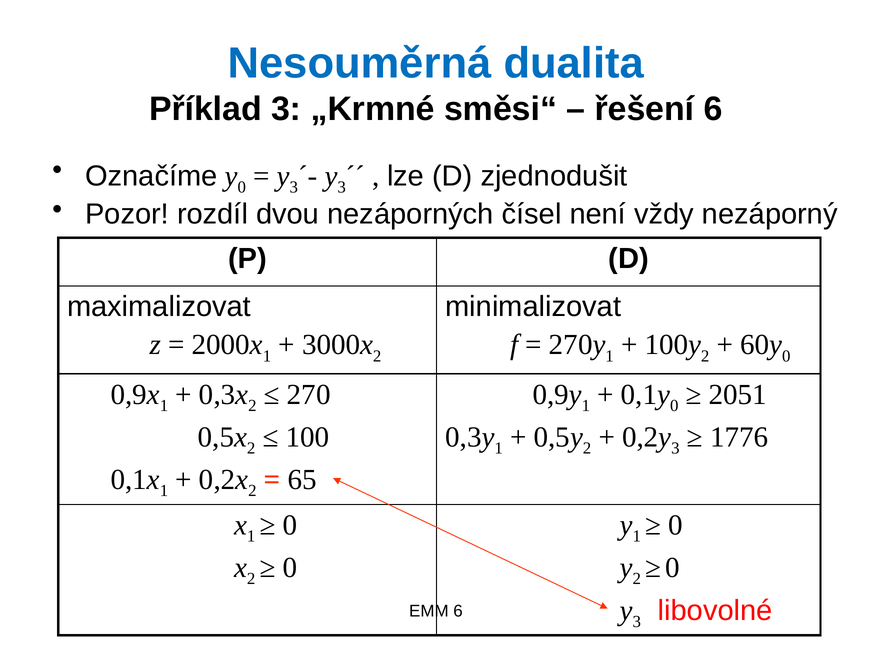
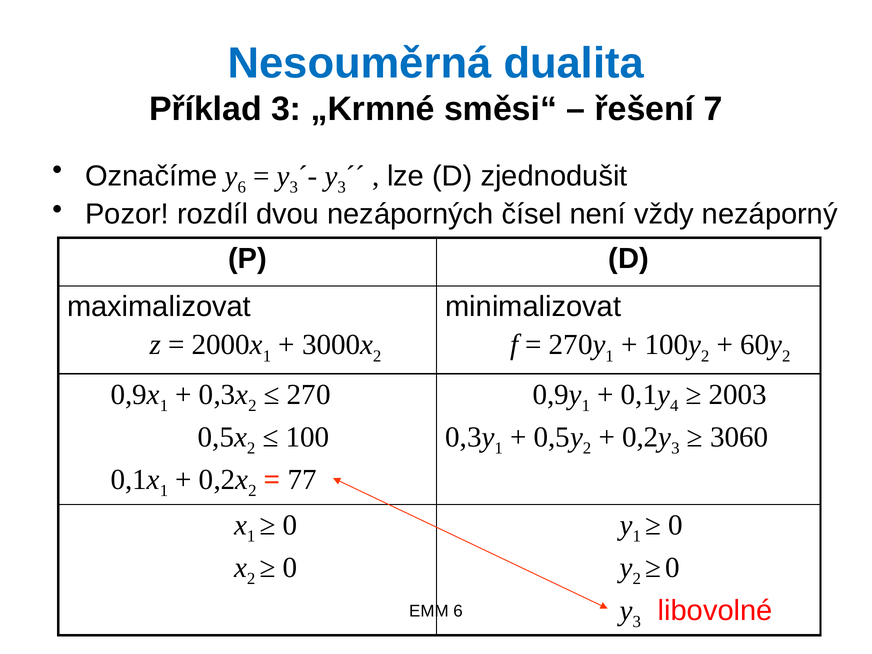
řešení 6: 6 -> 7 (713, 109)
0: 0 -> 6 (242, 187)
0: 0 -> 2 (786, 356)
0: 0 -> 4 (674, 406)
2051: 2051 -> 2003 (738, 394)
1776: 1776 -> 3060 (739, 437)
65: 65 -> 77 (302, 479)
